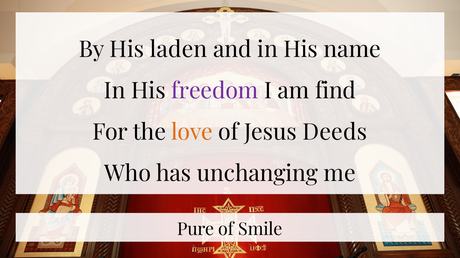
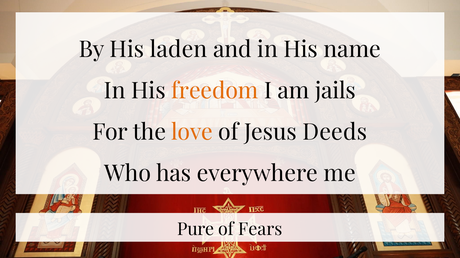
freedom colour: purple -> orange (215, 91)
find: find -> jails (335, 91)
unchanging: unchanging -> everywhere (257, 174)
Smile: Smile -> Fears (260, 230)
